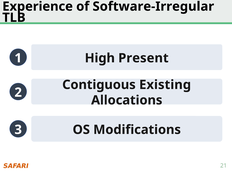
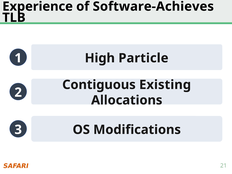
Software-Irregular: Software-Irregular -> Software-Achieves (153, 6)
Present: Present -> Particle (143, 58)
